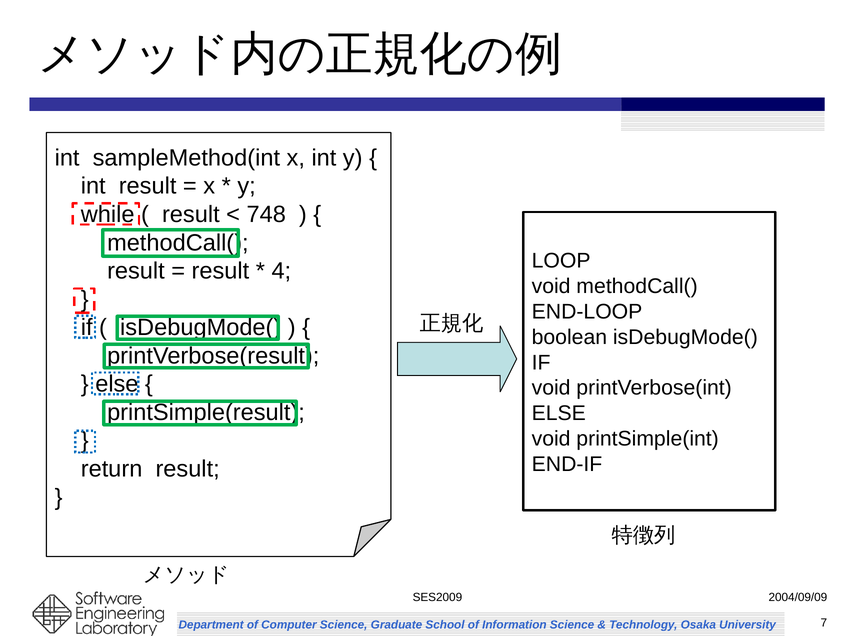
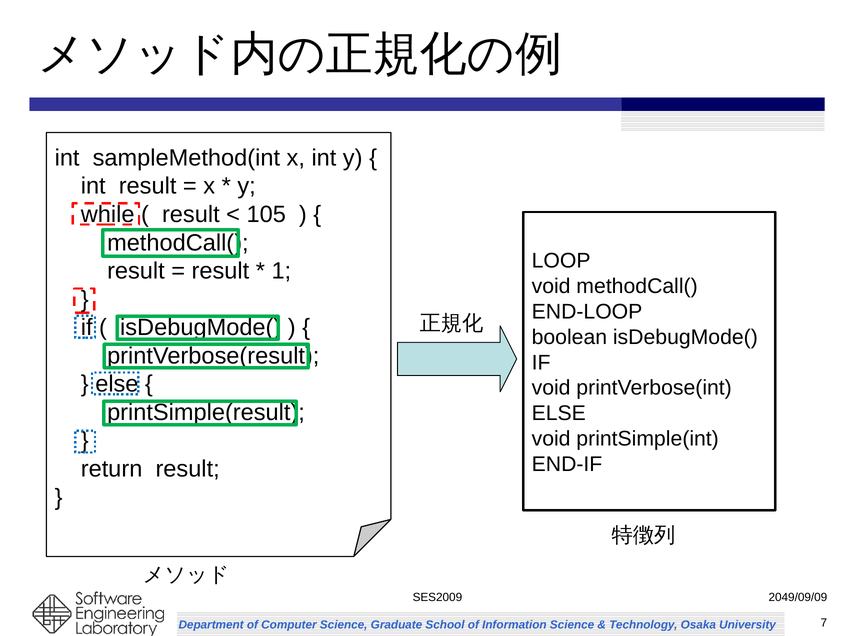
748: 748 -> 105 (266, 214)
4: 4 -> 1 (281, 271)
2004/09/09: 2004/09/09 -> 2049/09/09 (798, 597)
